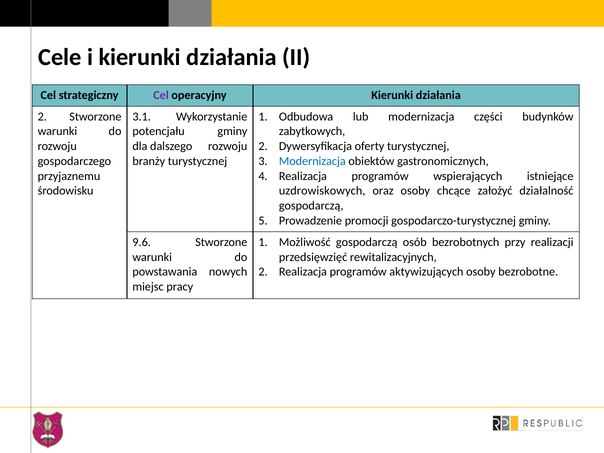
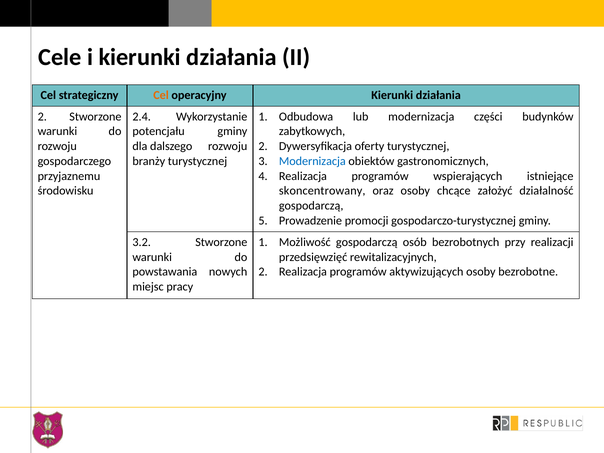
Cel colour: purple -> orange (161, 95)
3.1: 3.1 -> 2.4 (142, 116)
uzdrowiskowych: uzdrowiskowych -> skoncentrowany (322, 191)
9.6: 9.6 -> 3.2 (142, 242)
